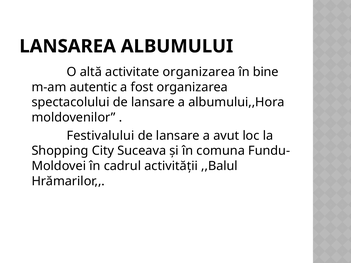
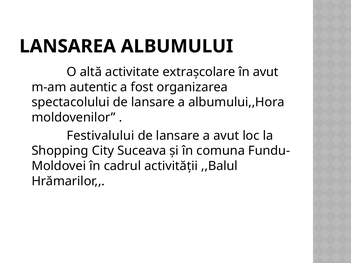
activitate organizarea: organizarea -> extraşcolare (199, 72)
în bine: bine -> avut (266, 72)
